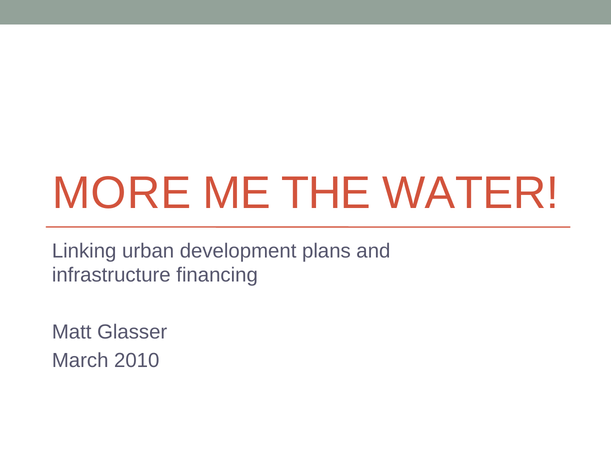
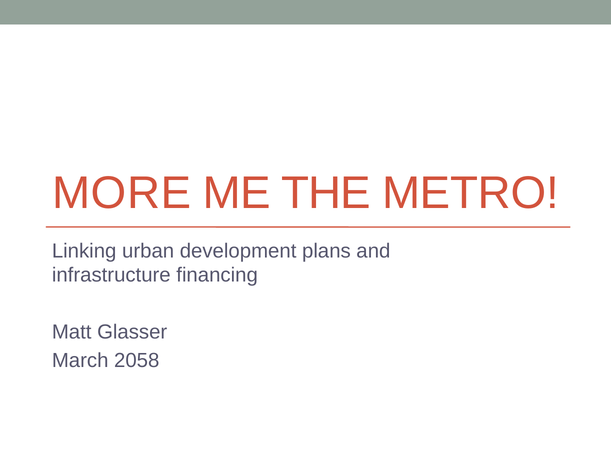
WATER: WATER -> METRO (470, 193)
2010: 2010 -> 2058 (137, 361)
